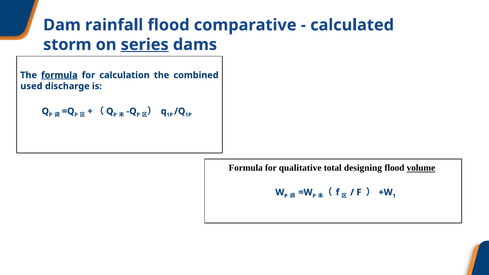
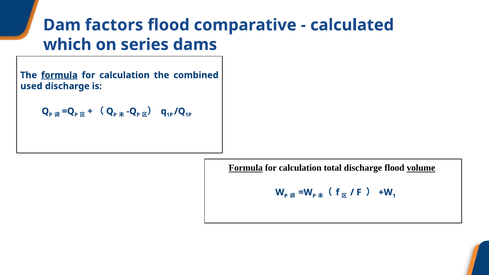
rainfall: rainfall -> factors (114, 25)
storm: storm -> which (67, 45)
series underline: present -> none (145, 45)
Formula underline: none -> present (246, 168)
qualitative: qualitative -> calculation (300, 168)
total designing: designing -> discharge (363, 168)
